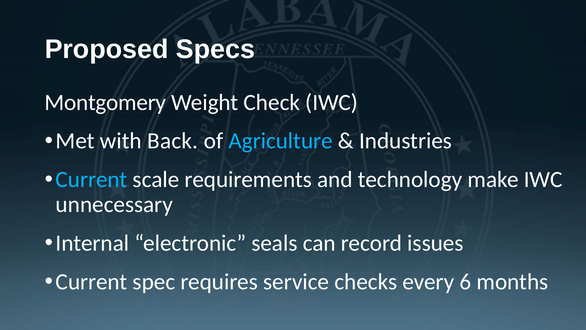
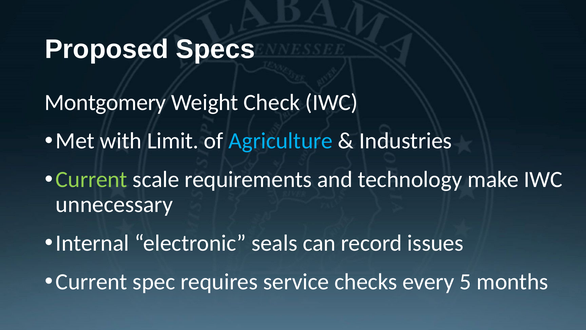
Back: Back -> Limit (173, 141)
Current colour: light blue -> light green (92, 179)
6: 6 -> 5 (465, 281)
